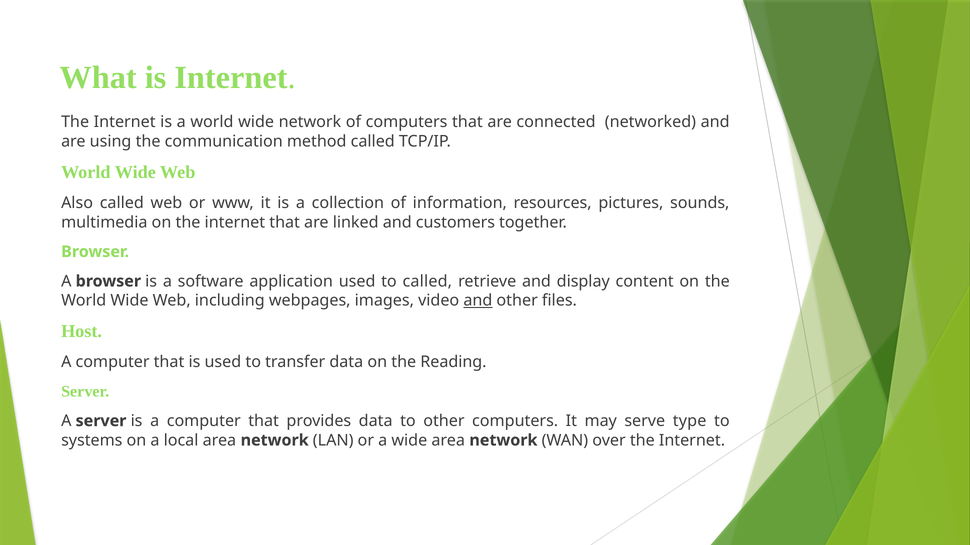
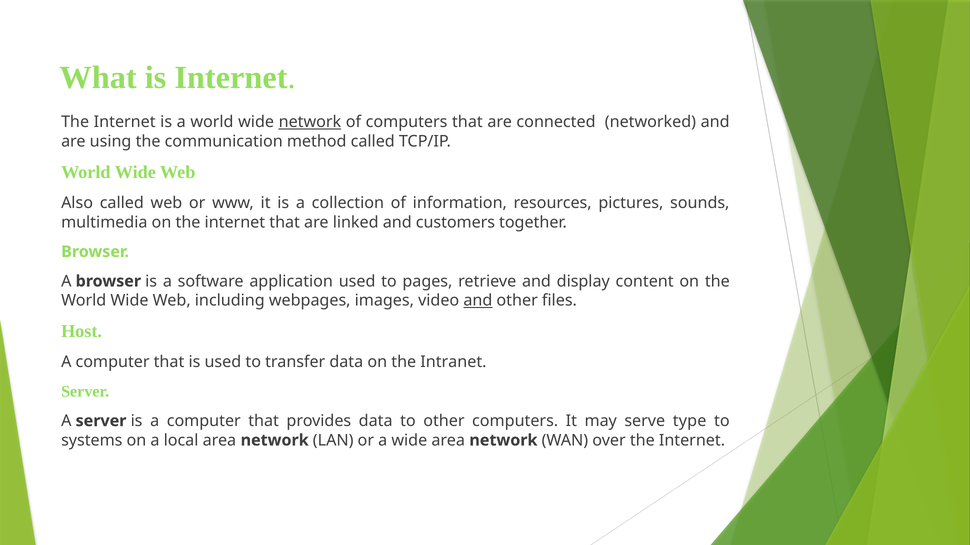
network underline: none -> present (310, 122)
to called: called -> pages (427, 282)
Reading: Reading -> Intranet (453, 362)
